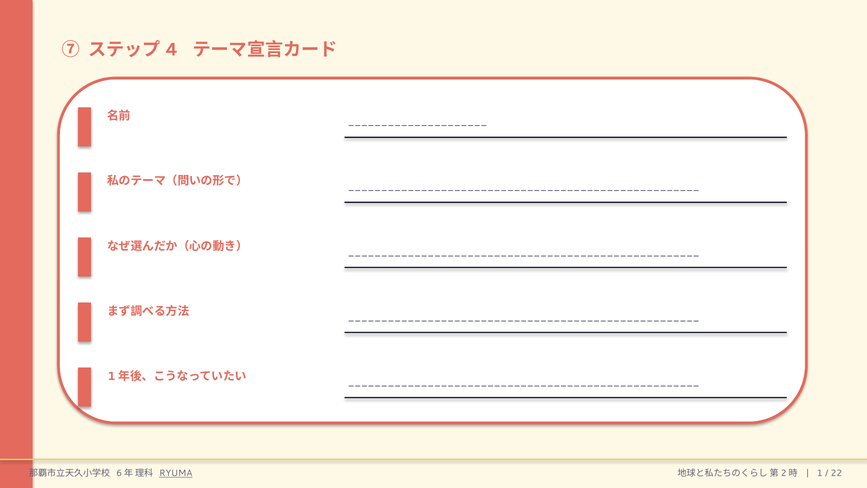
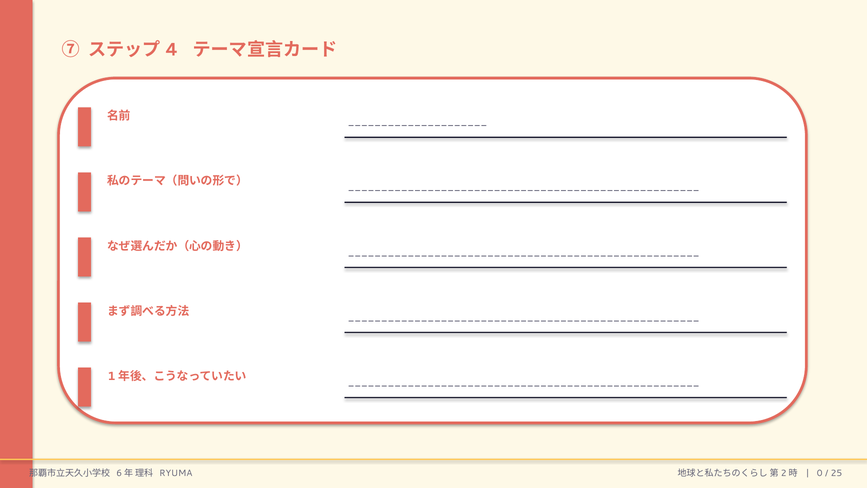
RYUMA underline: present -> none (176, 473)
1: 1 -> 0 (820, 473)
22: 22 -> 25 (836, 473)
